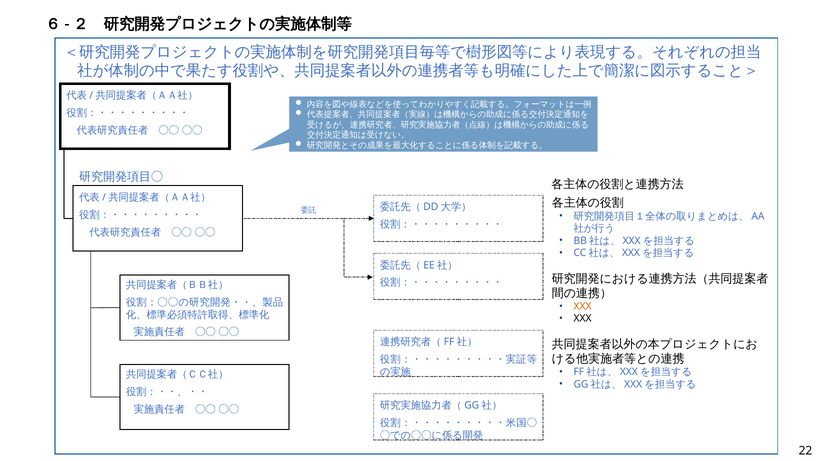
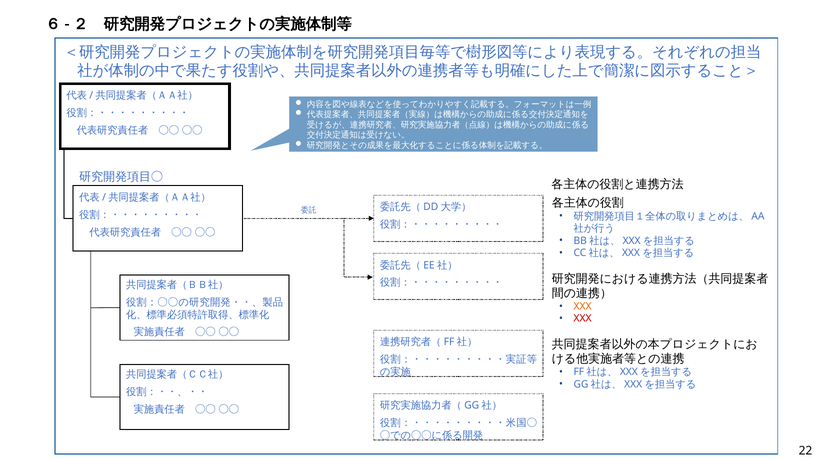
XXX colour: black -> red (583, 318)
